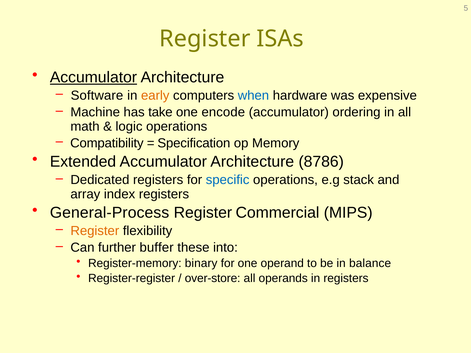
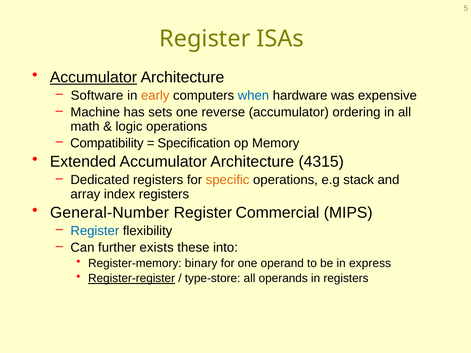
take: take -> sets (160, 112)
encode: encode -> reverse (223, 112)
8786: 8786 -> 4315 (321, 162)
specific colour: blue -> orange (228, 180)
General-Process: General-Process -> General-Number (110, 213)
Register colour: orange -> blue (95, 231)
buffer: buffer -> exists (157, 248)
balance: balance -> express (370, 264)
Register-register underline: none -> present (132, 279)
over-store: over-store -> type-store (213, 279)
